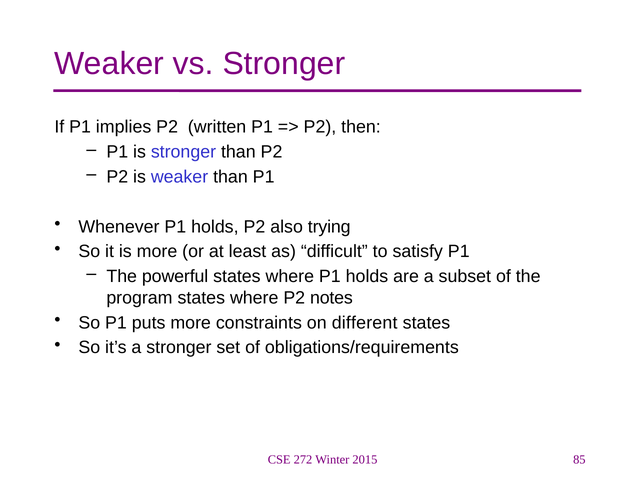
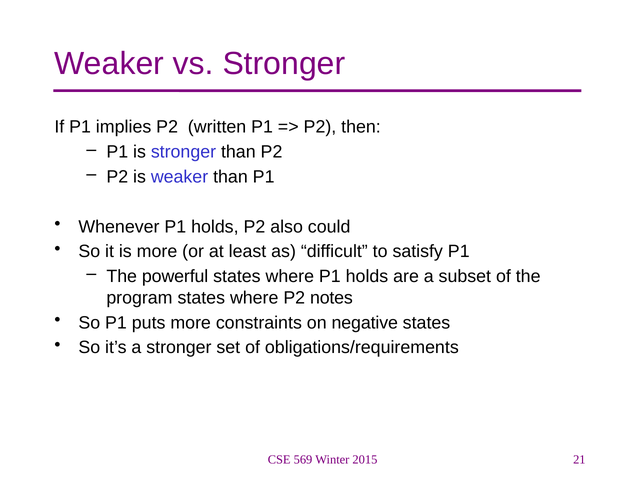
trying: trying -> could (329, 227)
different: different -> negative (365, 323)
272: 272 -> 569 (303, 460)
85: 85 -> 21 (579, 460)
